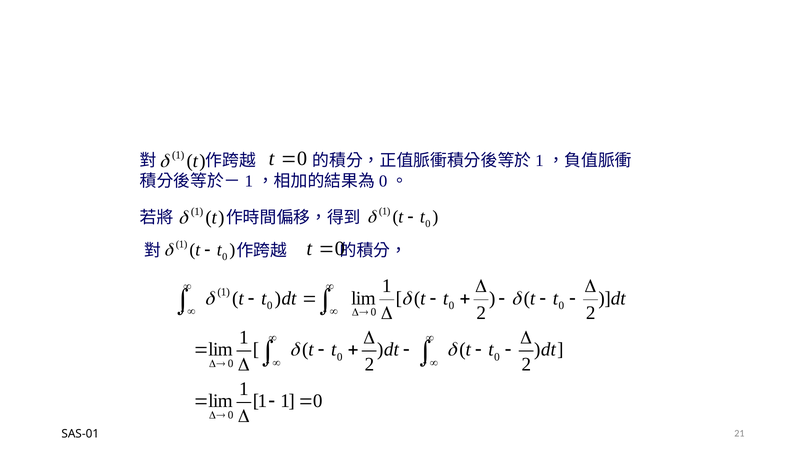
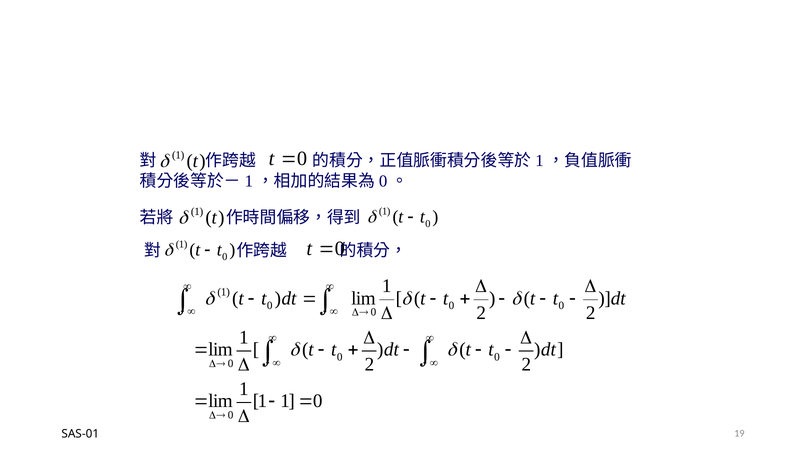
21: 21 -> 19 (739, 433)
